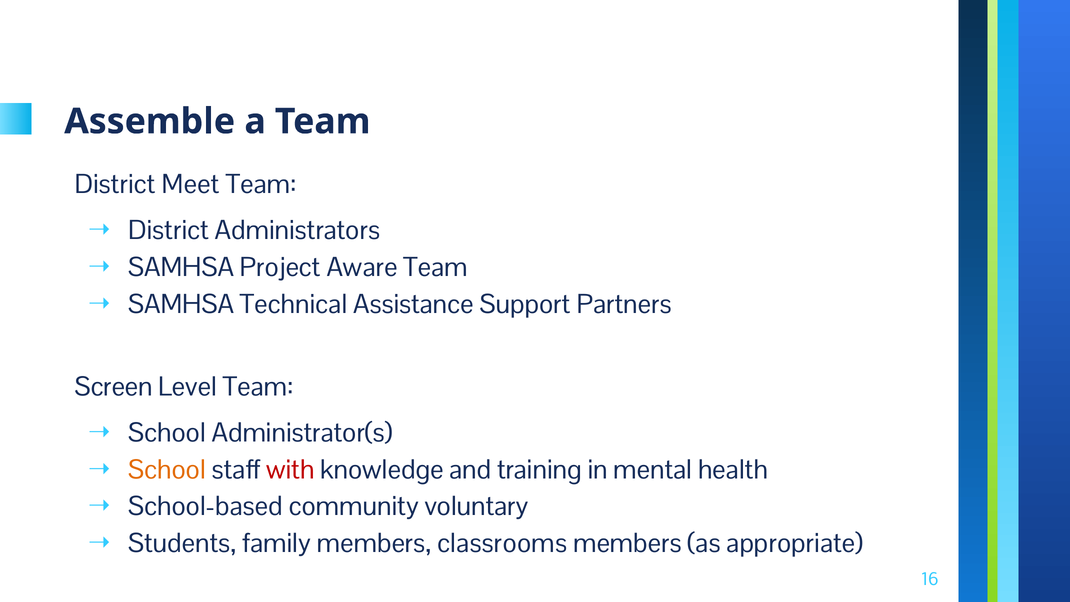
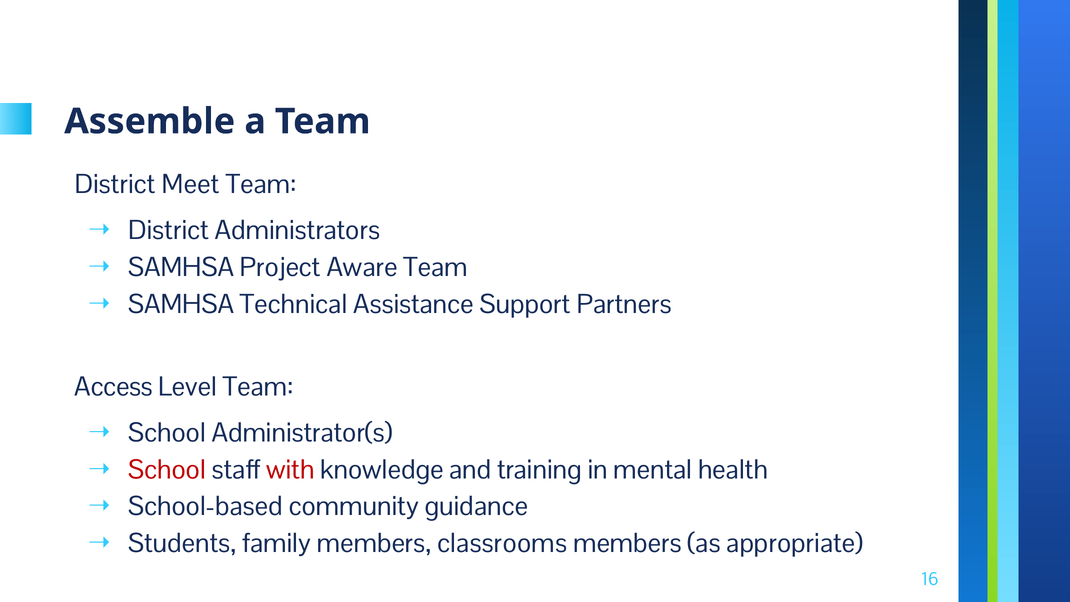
Screen: Screen -> Access (114, 387)
School colour: orange -> red (167, 470)
voluntary: voluntary -> guidance (476, 506)
